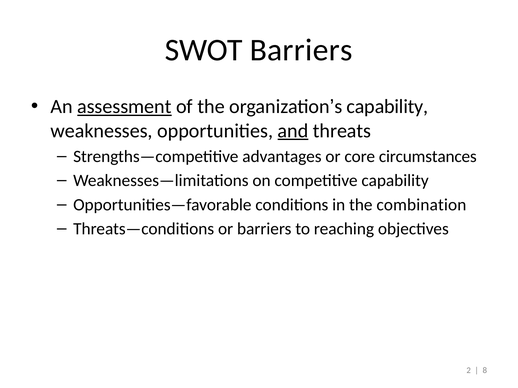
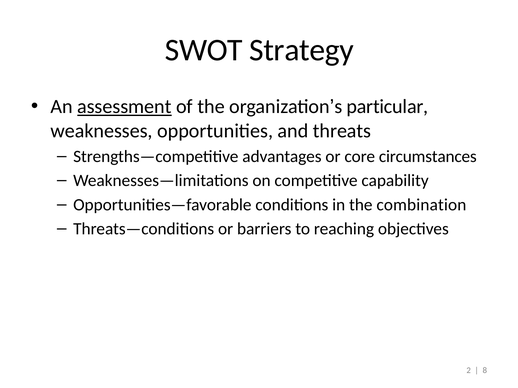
SWOT Barriers: Barriers -> Strategy (301, 50)
organization’s capability: capability -> particular (387, 107)
and underline: present -> none (293, 131)
